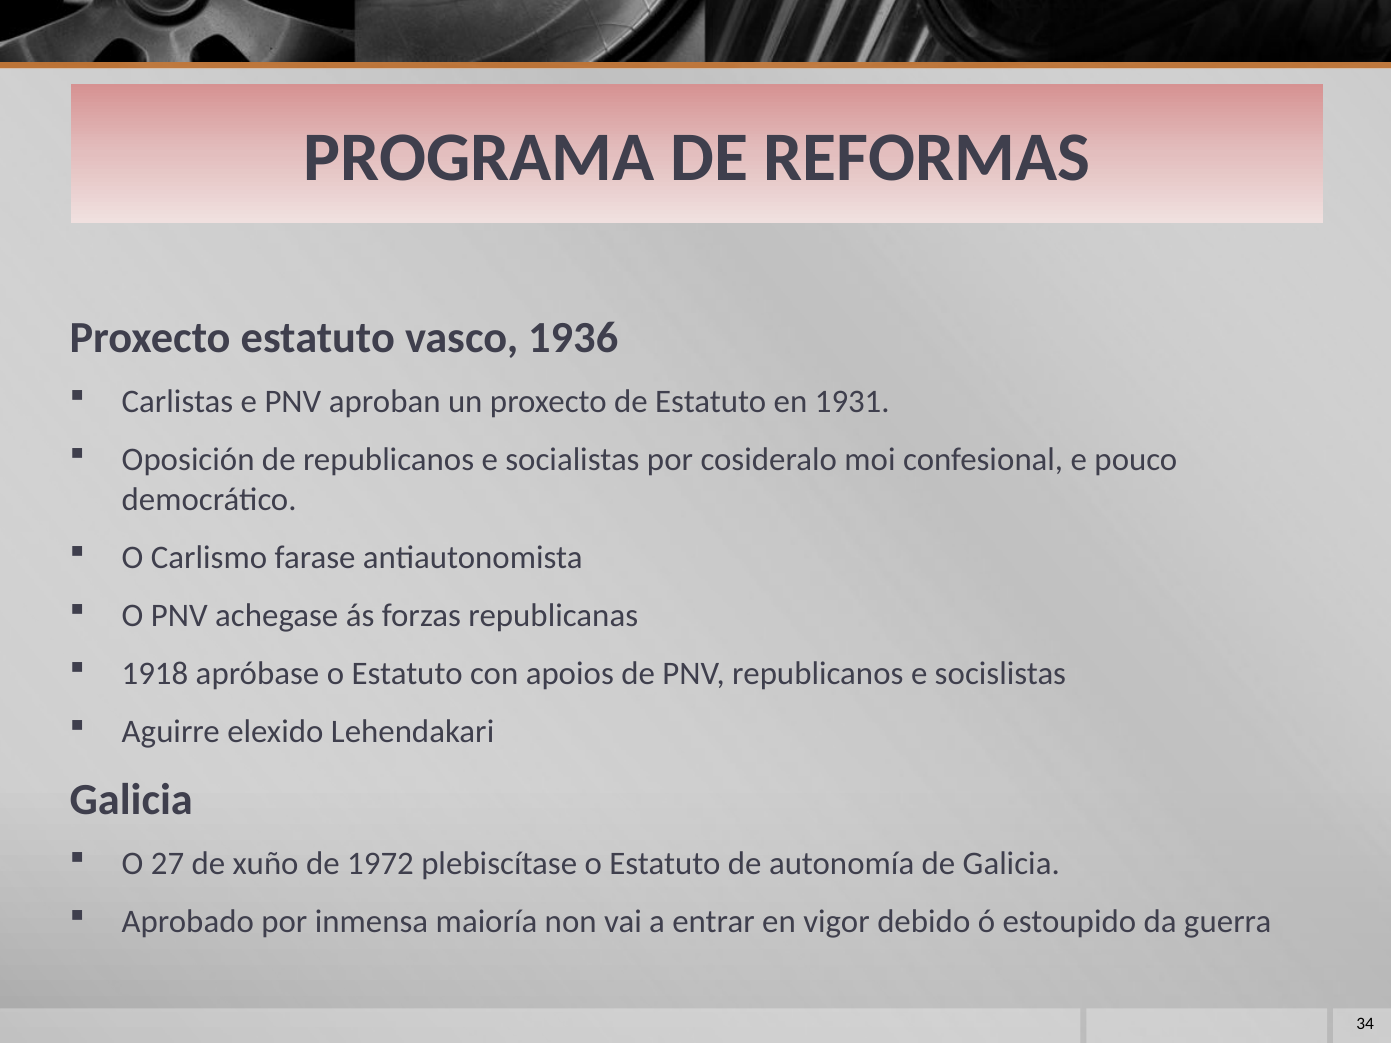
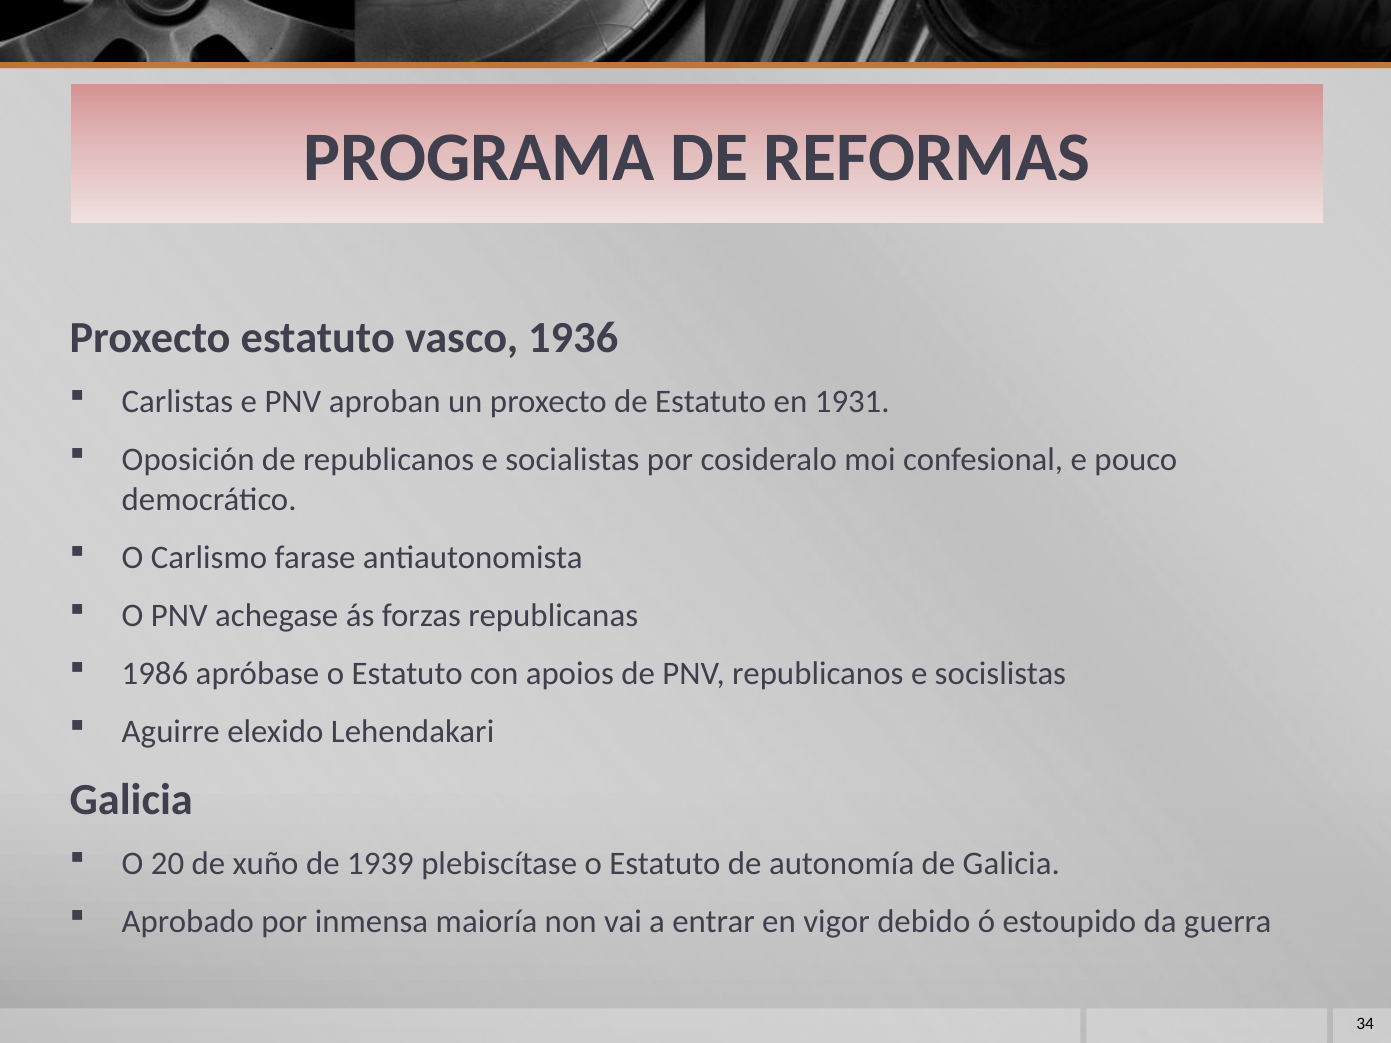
1918: 1918 -> 1986 (155, 674)
27: 27 -> 20 (168, 864)
1972: 1972 -> 1939 (381, 864)
